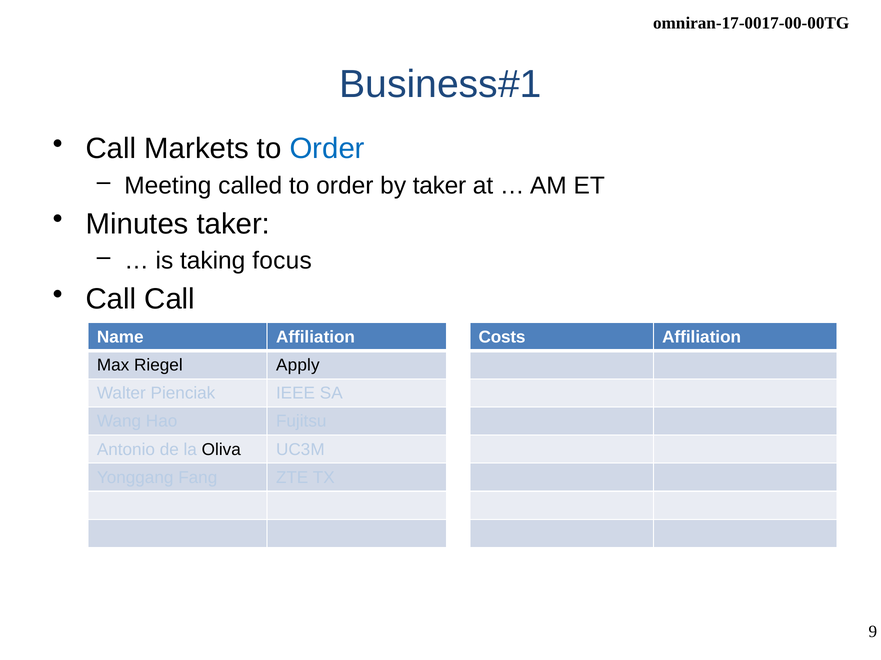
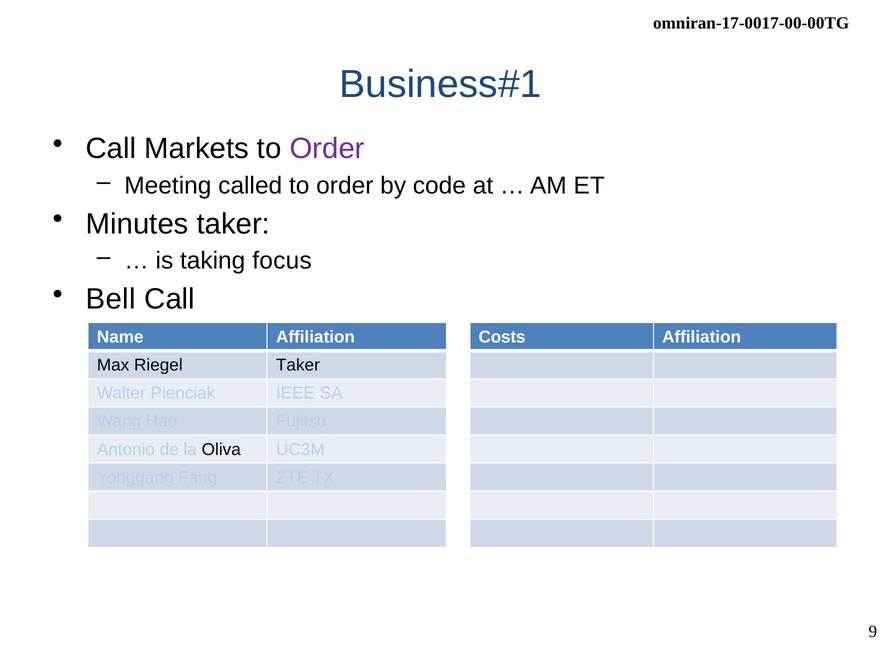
Order colour: blue -> purple (327, 149)
by taker: taker -> code (439, 186)
Call: Call -> Bell (111, 300)
Riegel Apply: Apply -> Taker (298, 365)
